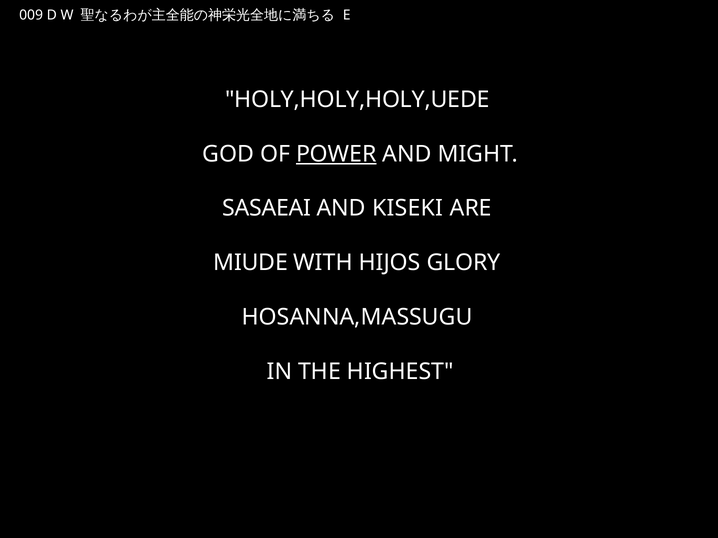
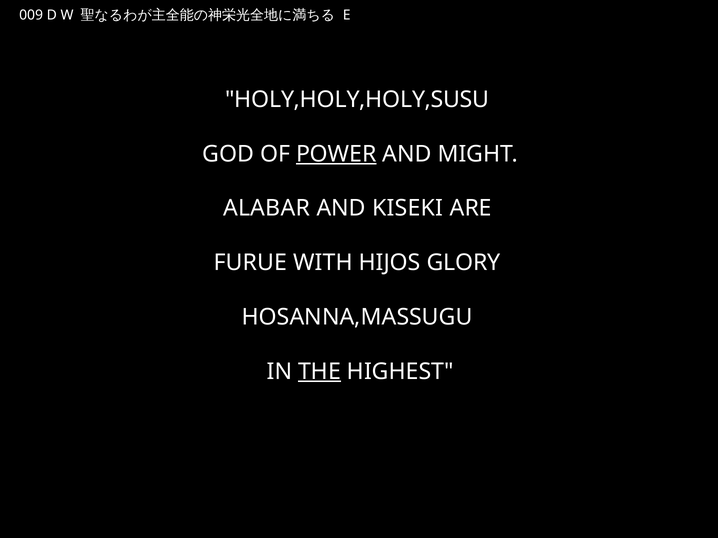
HOLY,HOLY,HOLY,UEDE: HOLY,HOLY,HOLY,UEDE -> HOLY,HOLY,HOLY,SUSU (357, 100)
SASAEAI: SASAEAI -> ALABAR (267, 208)
MIUDE: MIUDE -> FURUE (251, 263)
THE underline: none -> present (320, 372)
